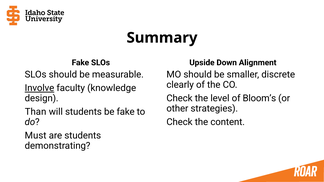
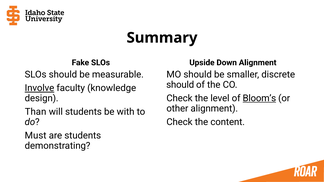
clearly: clearly -> should (180, 85)
Bloom’s underline: none -> present (259, 98)
other strategies: strategies -> alignment (214, 109)
be fake: fake -> with (126, 112)
